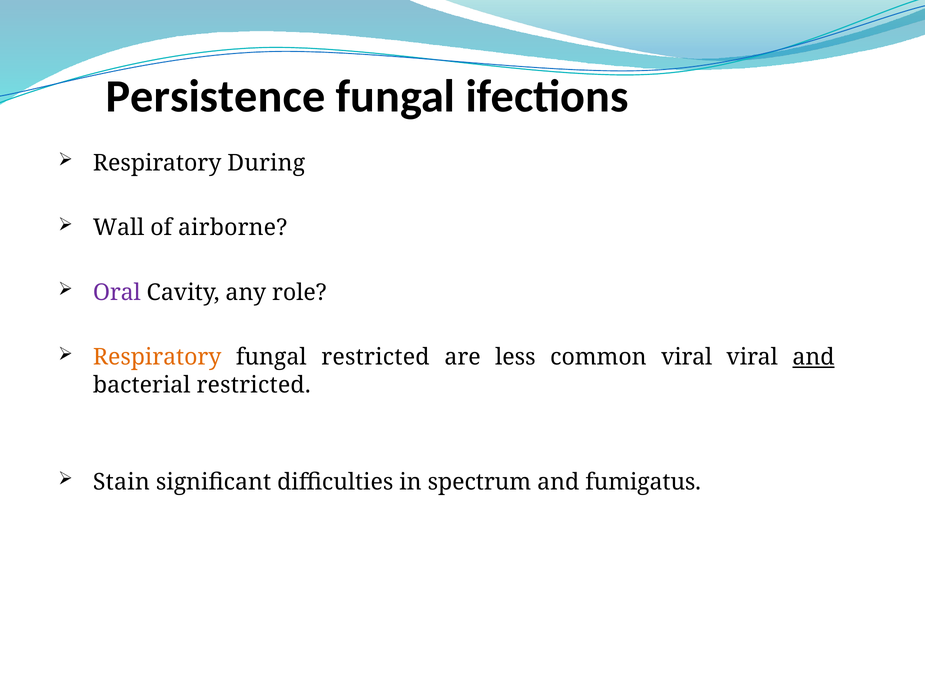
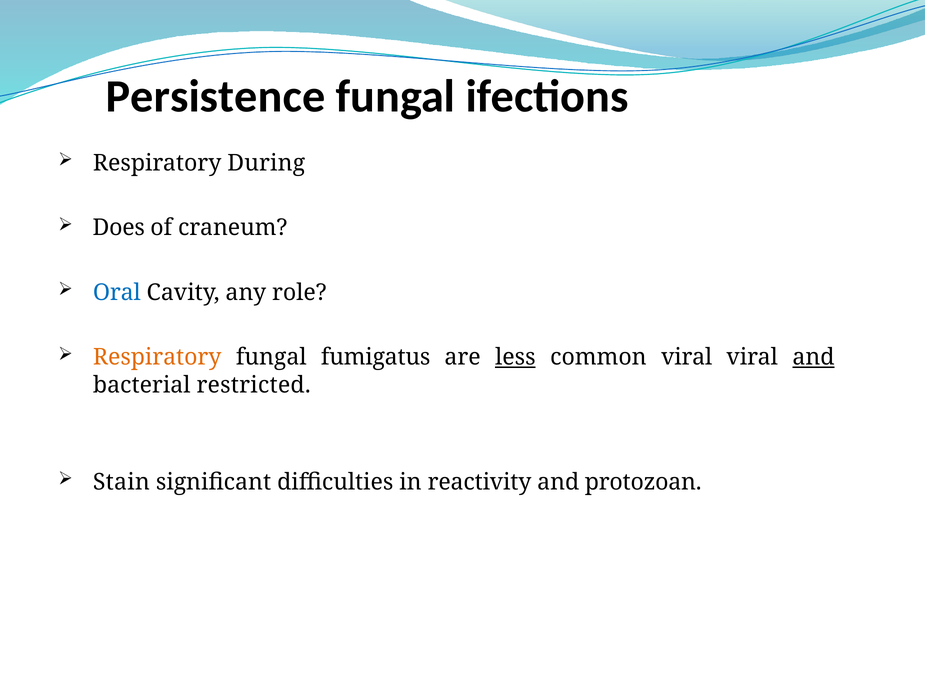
Wall: Wall -> Does (119, 228)
airborne: airborne -> craneum (233, 228)
Oral colour: purple -> blue (117, 292)
fungal restricted: restricted -> fumigatus (376, 357)
less underline: none -> present (515, 357)
spectrum: spectrum -> reactivity (480, 482)
fumigatus: fumigatus -> protozoan (643, 482)
